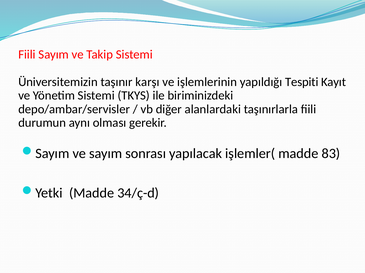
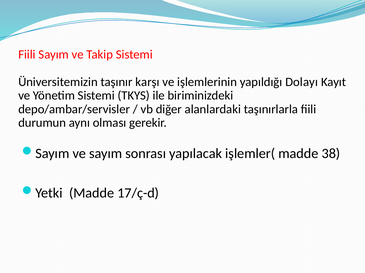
Tespiti: Tespiti -> Dolayı (302, 82)
83: 83 -> 38 (331, 154)
34/ç-d: 34/ç-d -> 17/ç-d (138, 194)
